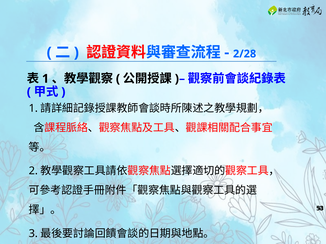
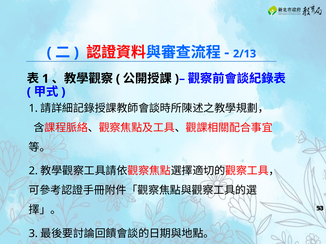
2/28: 2/28 -> 2/13 (245, 54)
